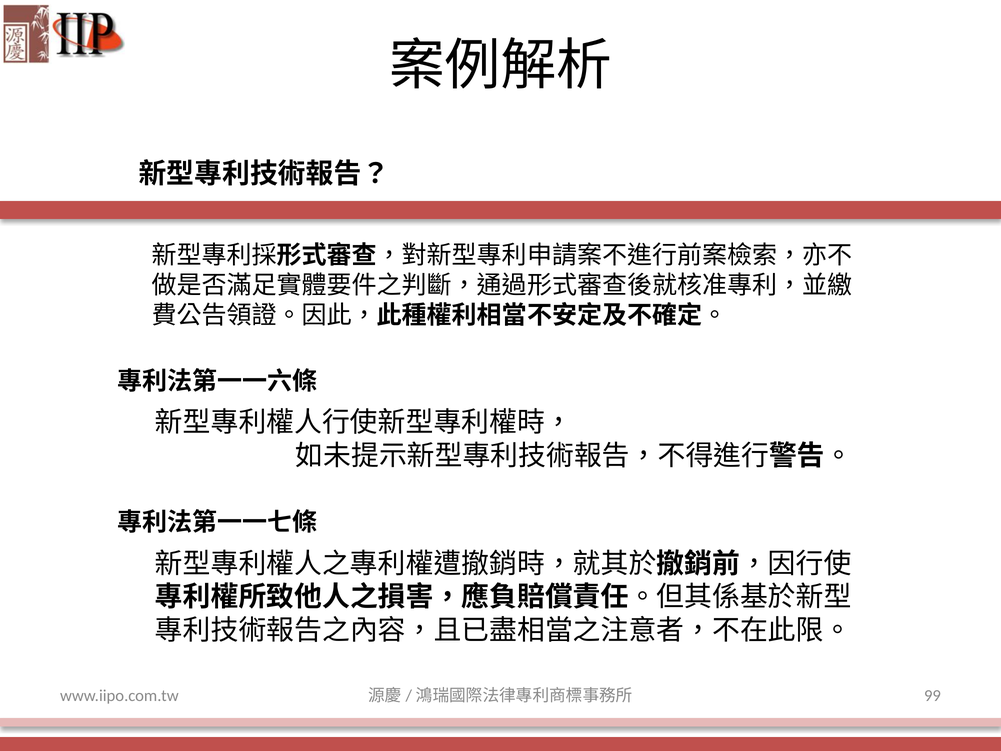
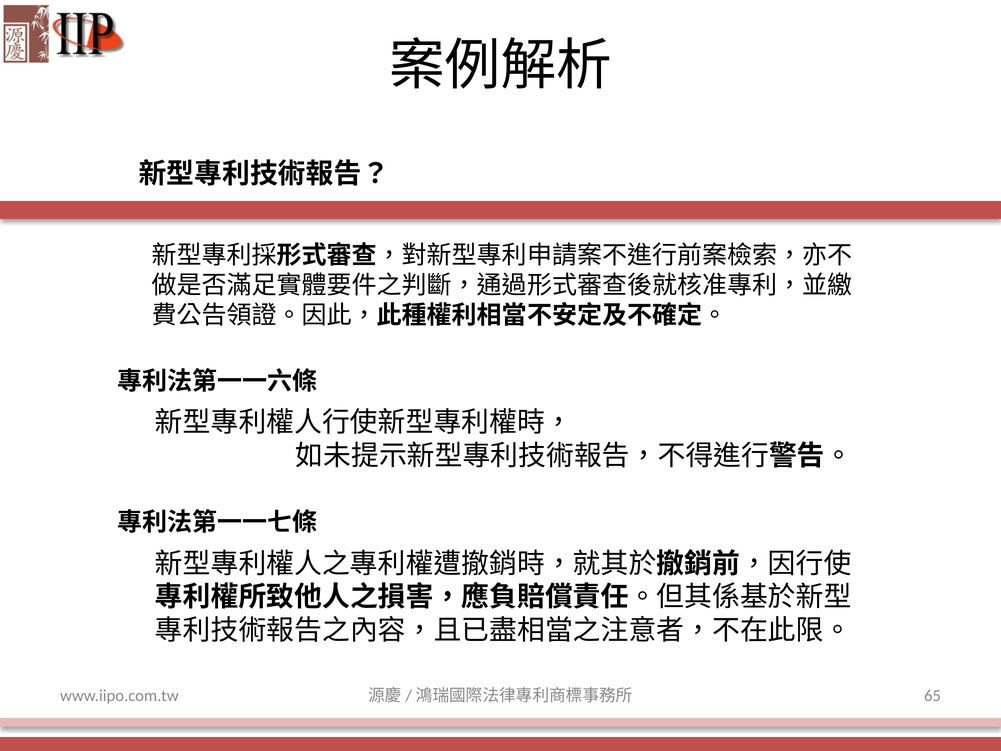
99: 99 -> 65 (932, 695)
